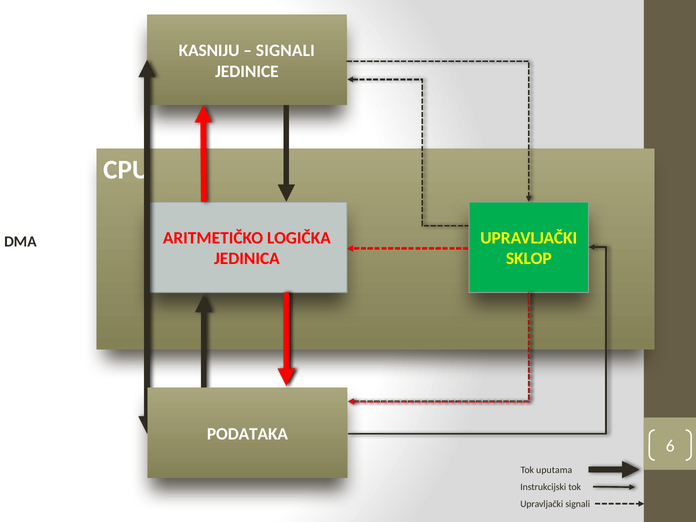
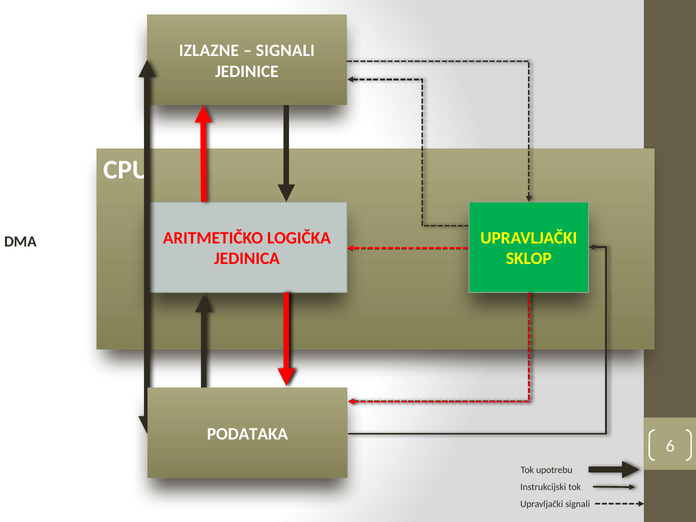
KASNIJU: KASNIJU -> IZLAZNE (209, 51)
uputama: uputama -> upotrebu (554, 470)
